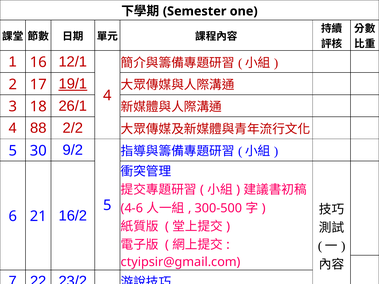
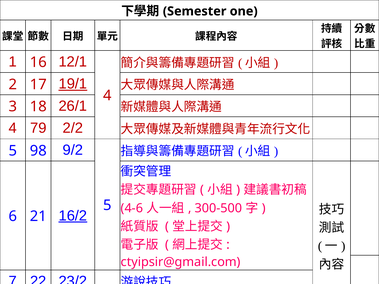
88: 88 -> 79 (38, 128)
30: 30 -> 98 (38, 151)
16/2 underline: none -> present (73, 216)
